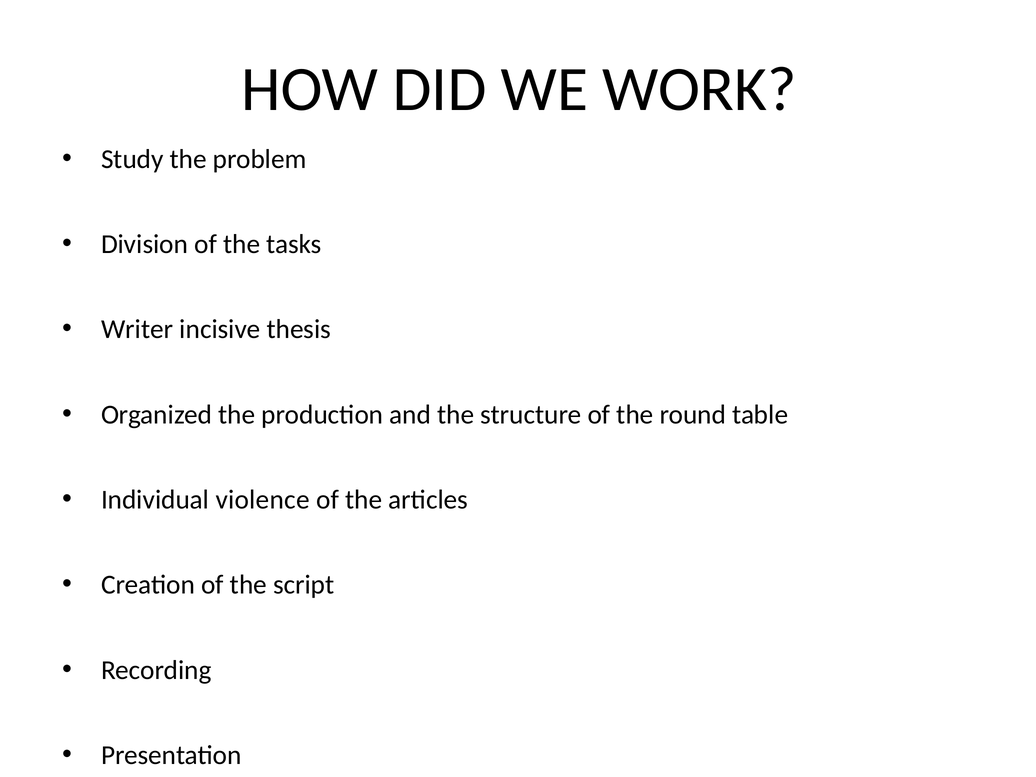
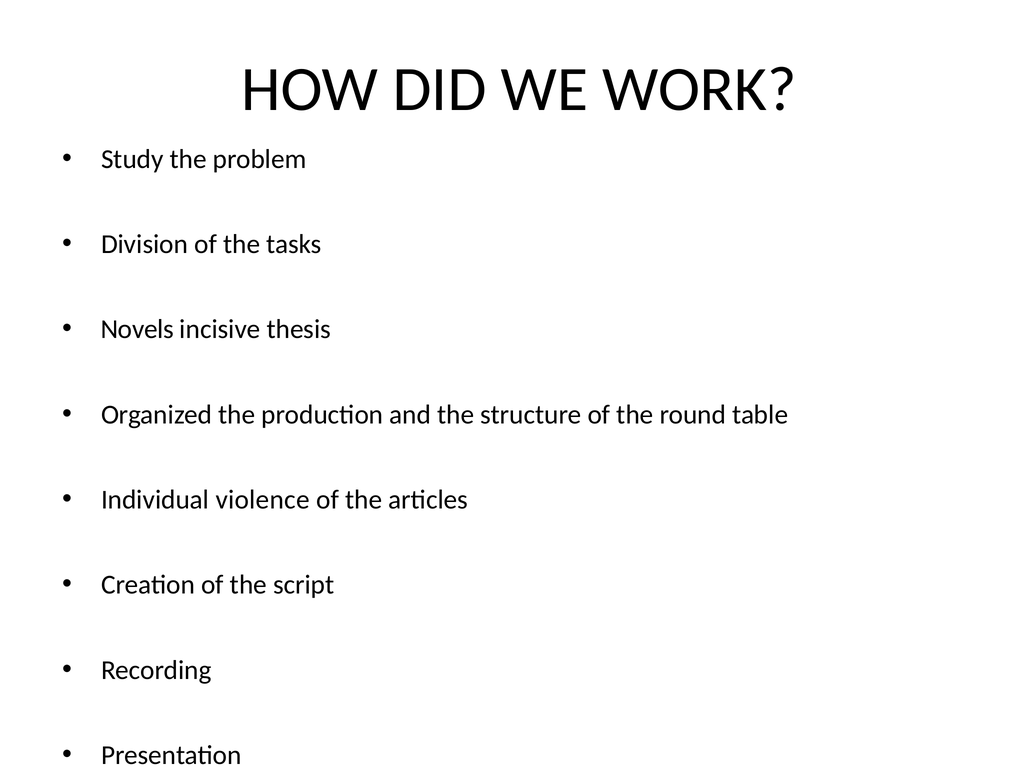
Writer: Writer -> Novels (137, 329)
